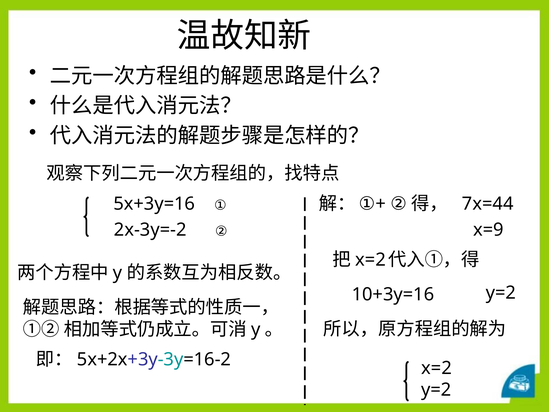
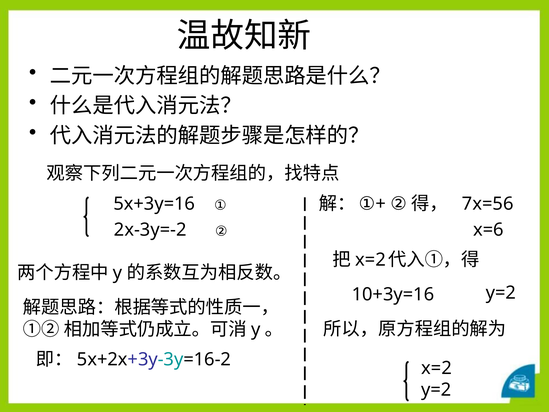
7x=44: 7x=44 -> 7x=56 (488, 204)
x=9: x=9 -> x=6 (488, 229)
